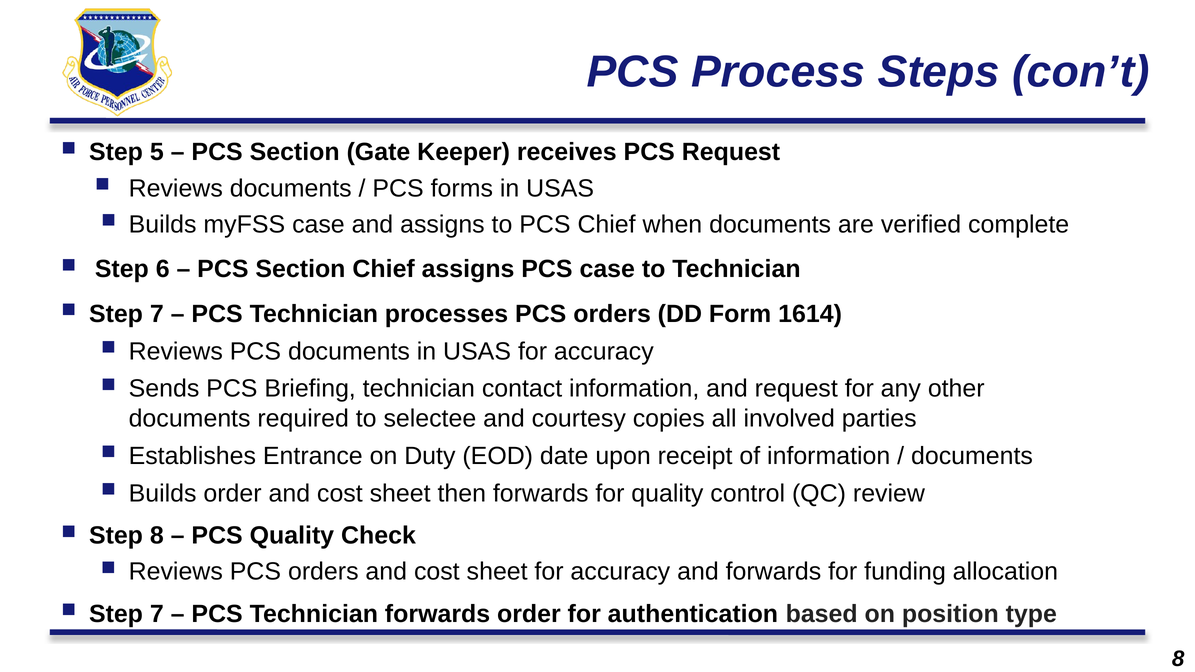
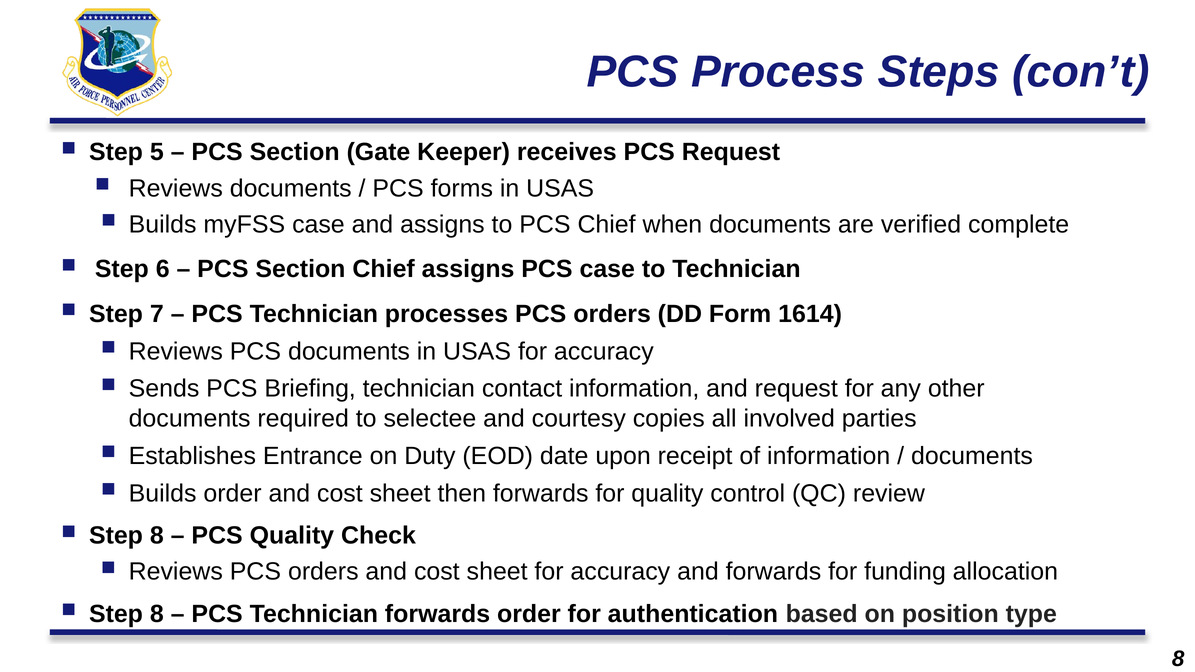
7: 7 -> 8 (157, 614)
